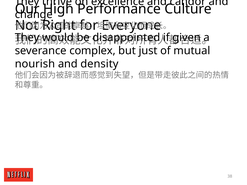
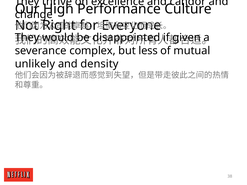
just: just -> less (148, 51)
nourish: nourish -> unlikely (35, 64)
